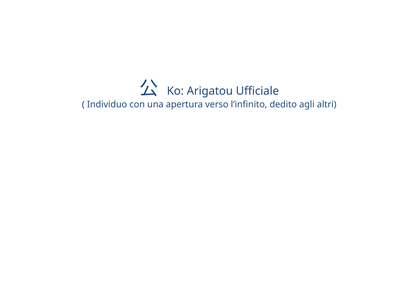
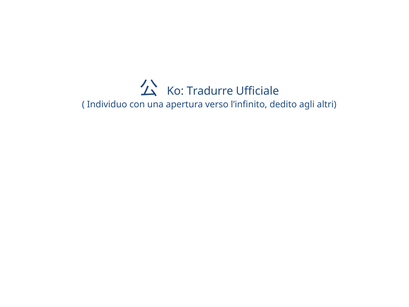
Arigatou: Arigatou -> Tradurre (210, 91)
